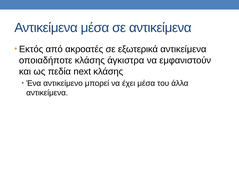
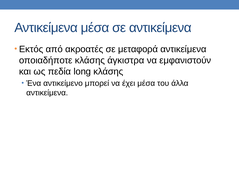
εξωτερικά: εξωτερικά -> μεταφορά (138, 49)
next: next -> long (82, 72)
